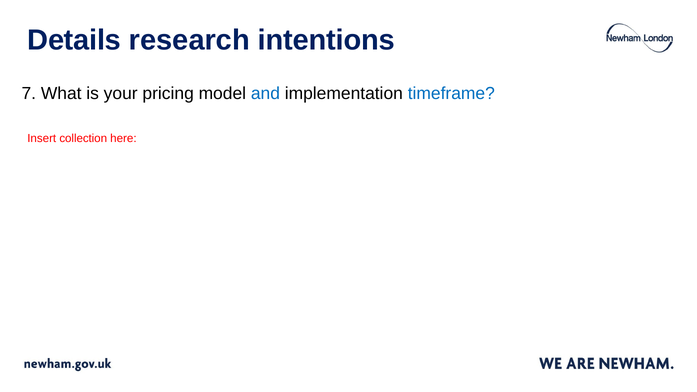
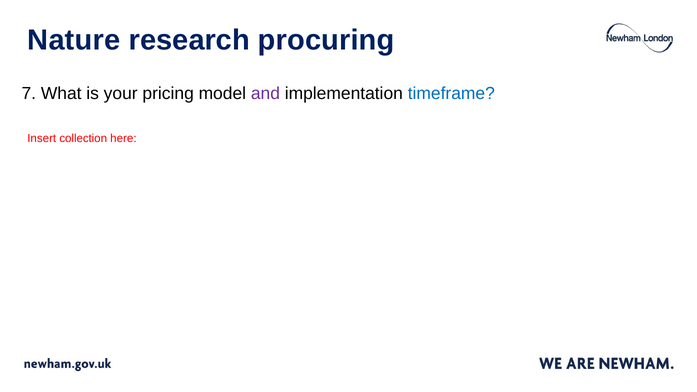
Details: Details -> Nature (74, 40)
intentions: intentions -> procuring (326, 40)
and colour: blue -> purple (265, 93)
